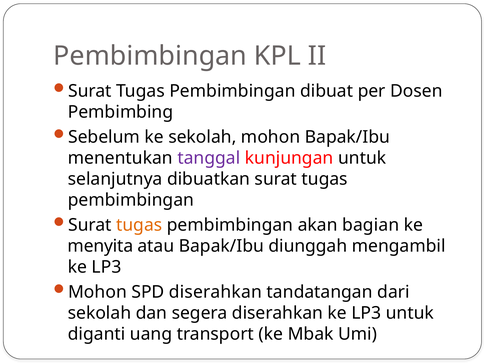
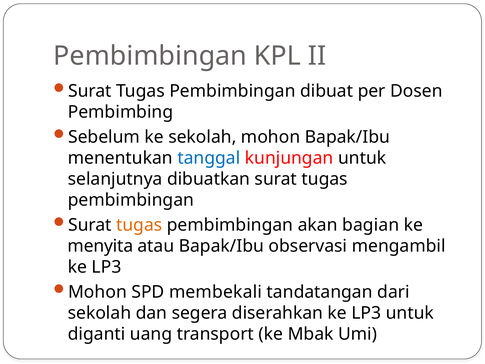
tanggal colour: purple -> blue (209, 158)
diunggah: diunggah -> observasi (308, 246)
SPD diserahkan: diserahkan -> membekali (215, 292)
